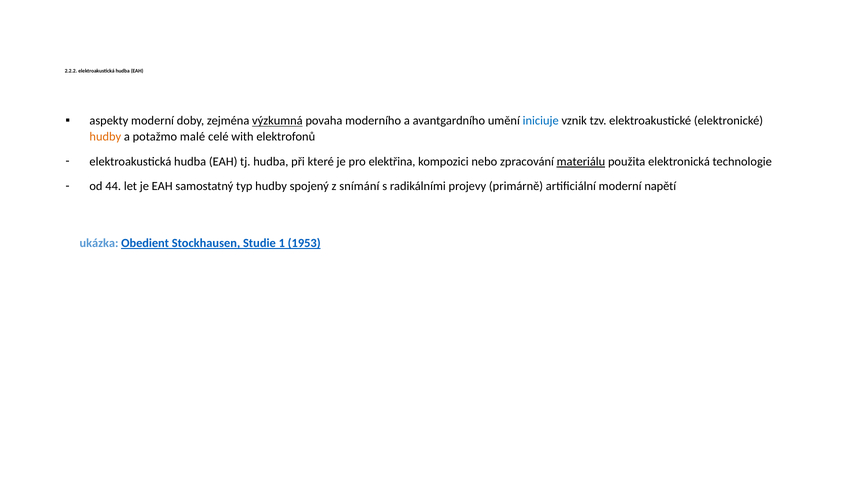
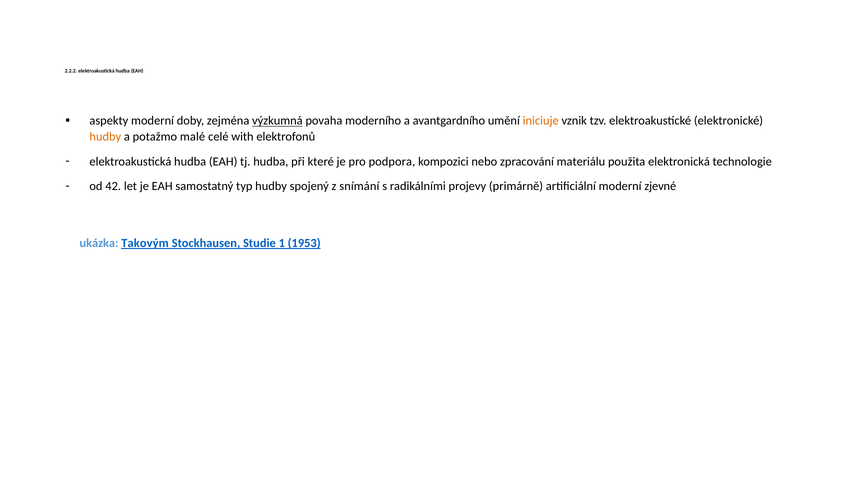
iniciuje colour: blue -> orange (541, 121)
elektřina: elektřina -> podpora (392, 162)
materiálu underline: present -> none (581, 162)
44: 44 -> 42 (113, 186)
napětí: napětí -> zjevné (660, 186)
Obedient: Obedient -> Takovým (145, 243)
